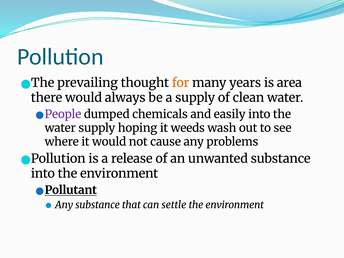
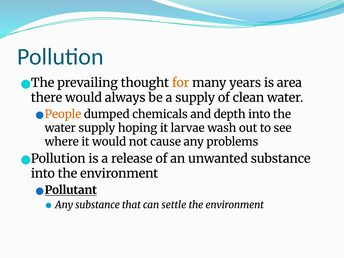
People colour: purple -> orange (63, 114)
easily: easily -> depth (230, 114)
weeds: weeds -> larvae (188, 128)
